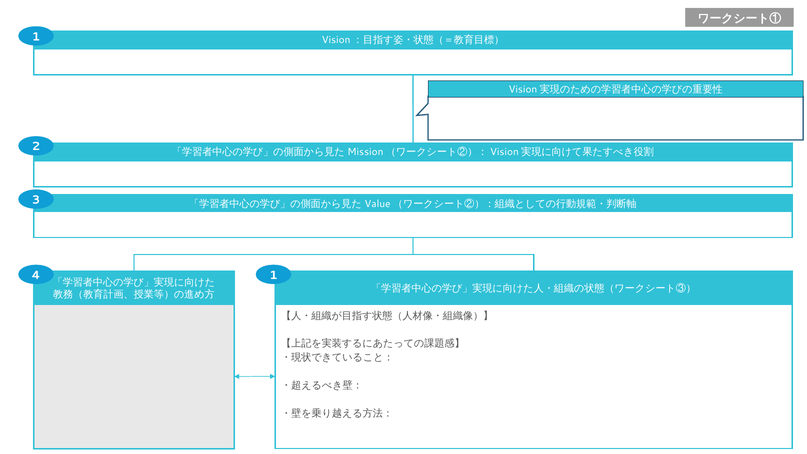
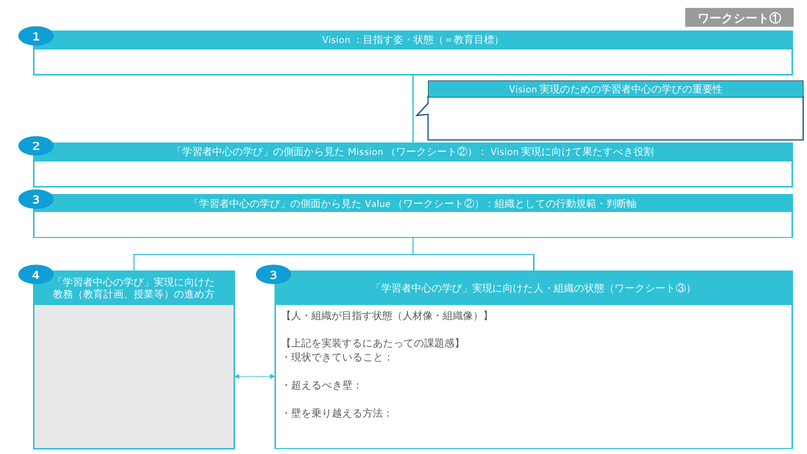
4 1: 1 -> 3 (273, 275)
